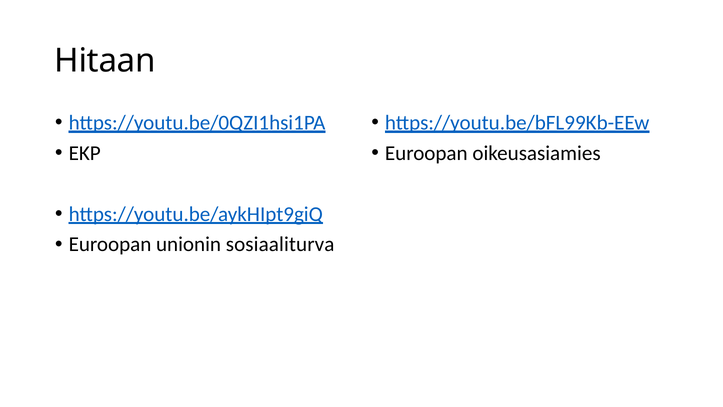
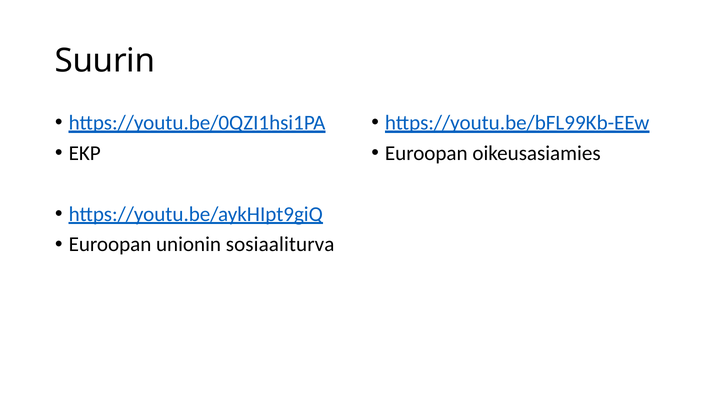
Hitaan: Hitaan -> Suurin (105, 61)
